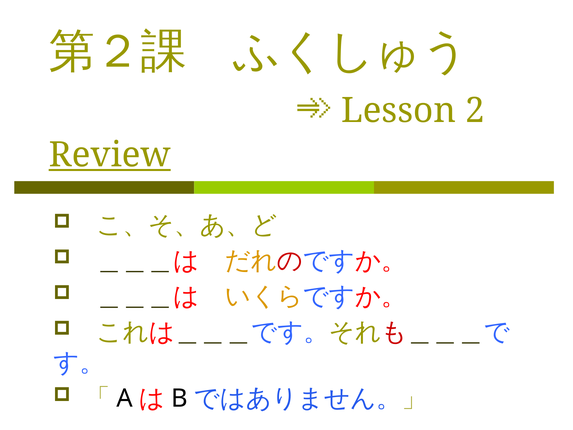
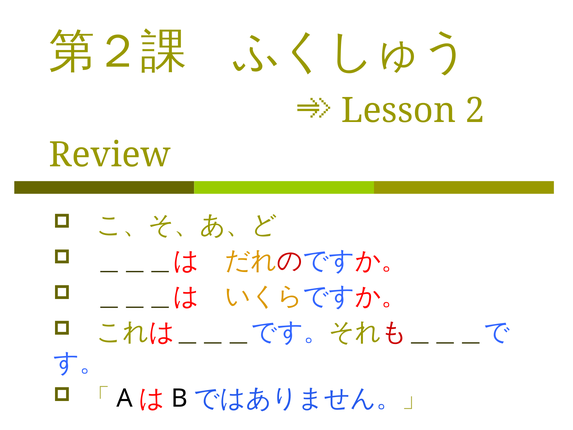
Review underline: present -> none (110, 155)
